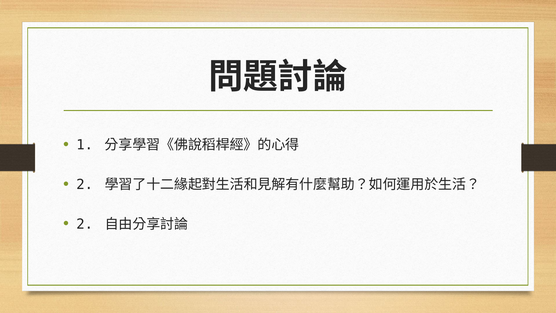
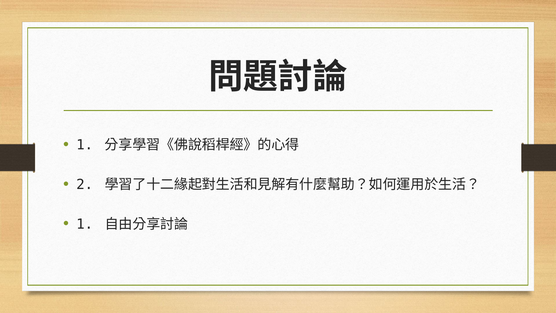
2: 2 -> 1 (85, 224)
